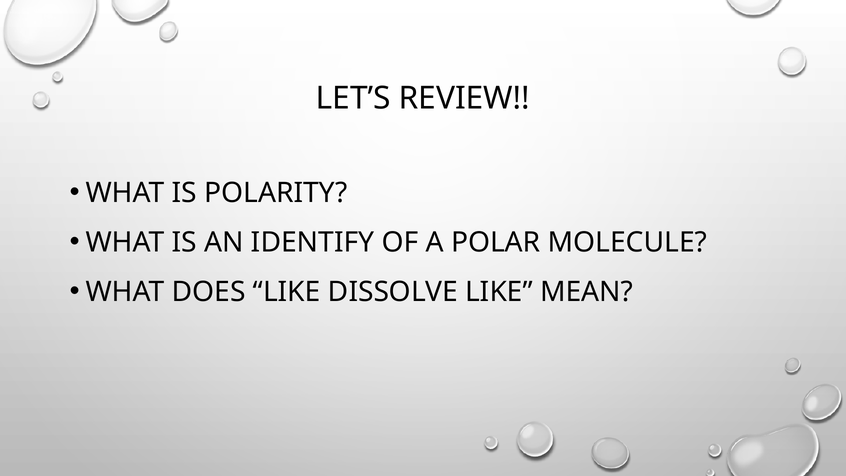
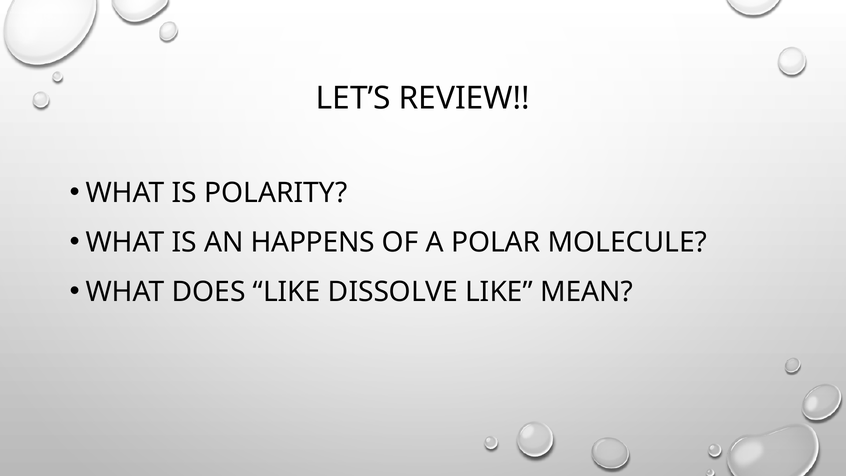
IDENTIFY: IDENTIFY -> HAPPENS (313, 243)
